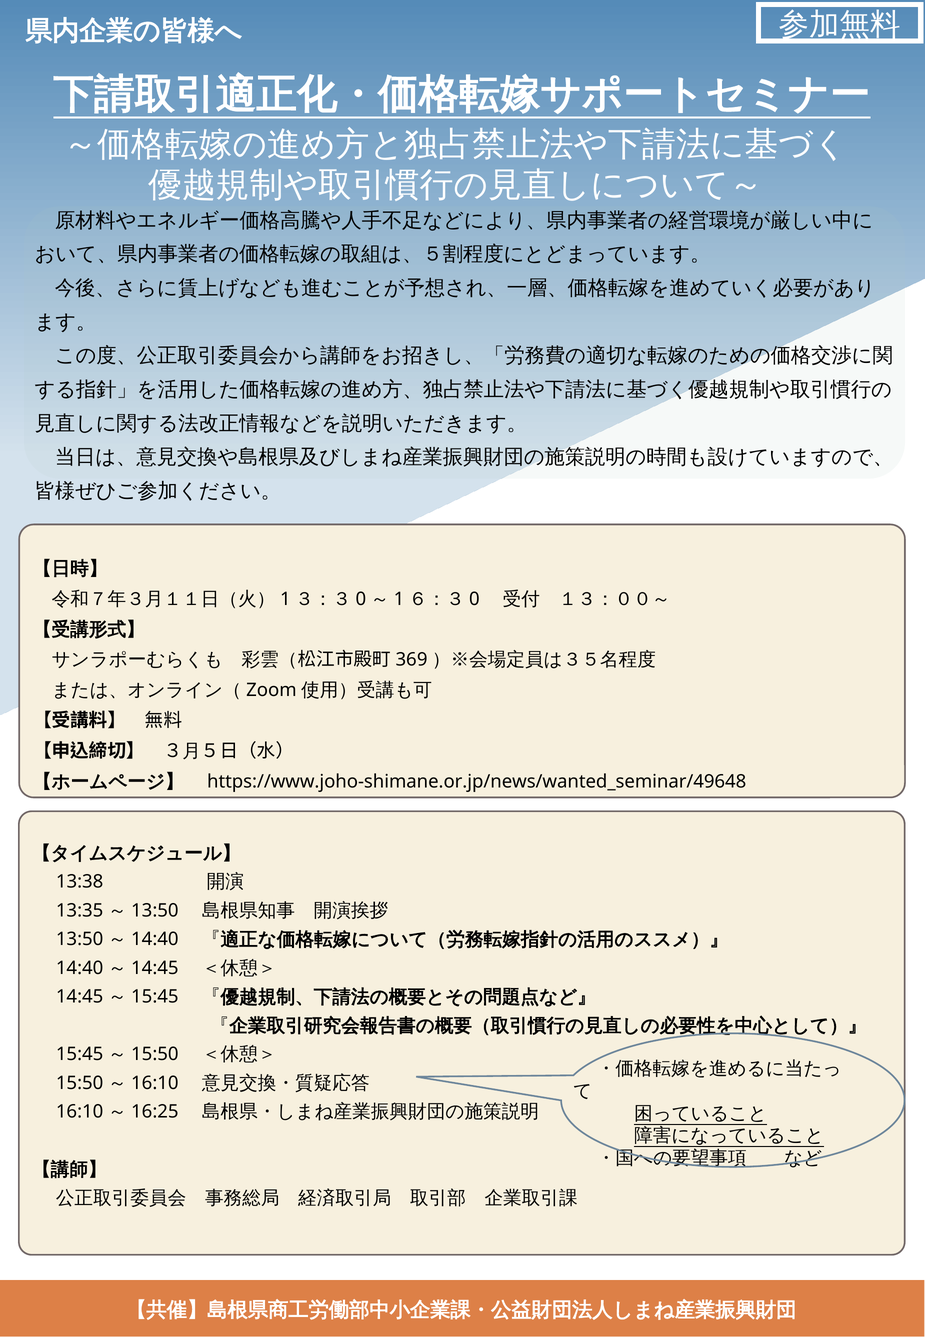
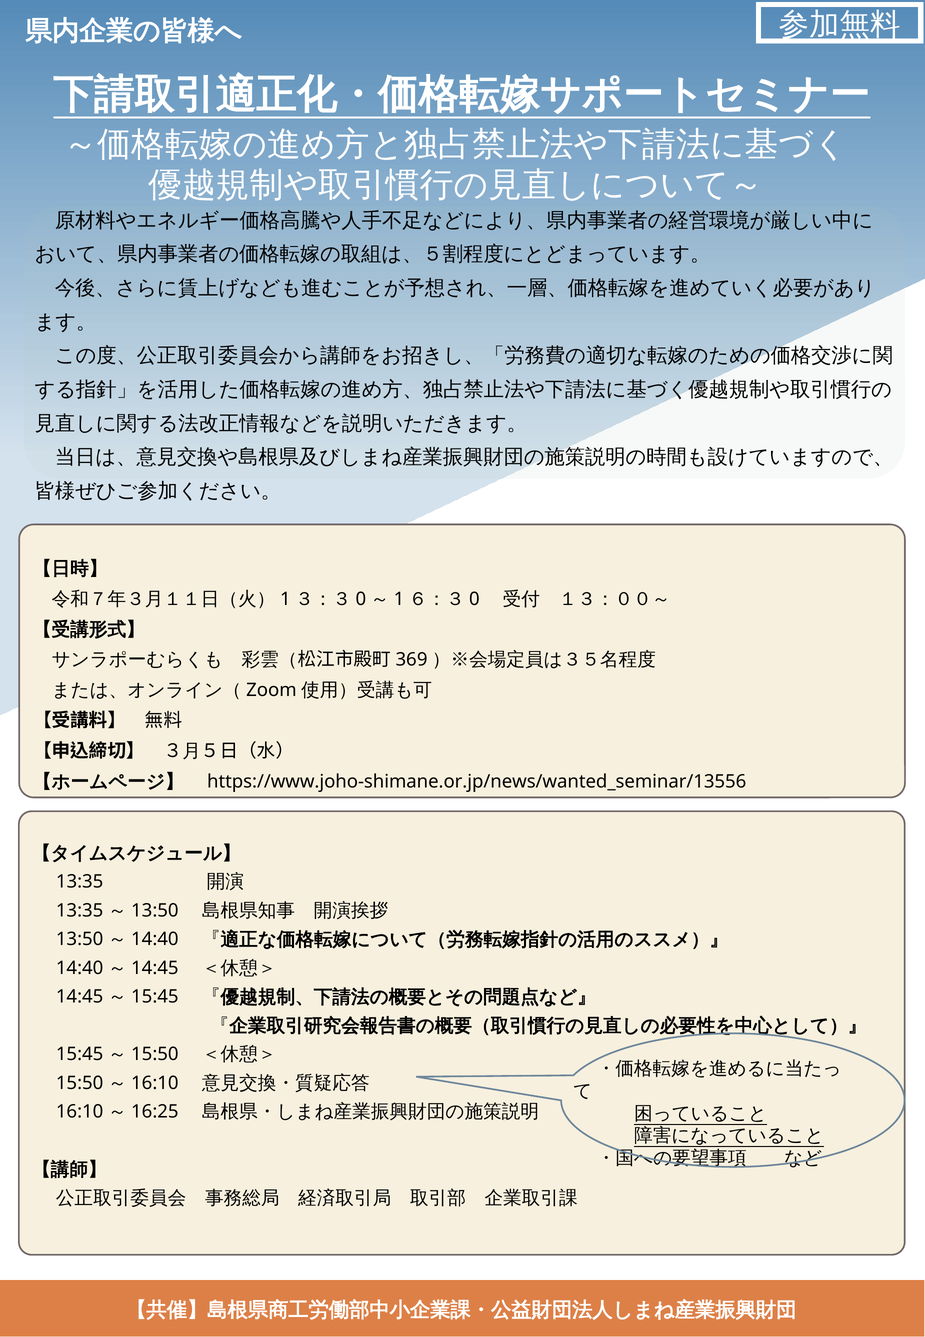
https://www.joho-shimane.or.jp/news/wanted_seminar/49648: https://www.joho-shimane.or.jp/news/wanted_seminar/49648 -> https://www.joho-shimane.or.jp/news/wanted_seminar/13556 (477, 782)
13:38: 13:38 -> 13:35 (80, 882)
